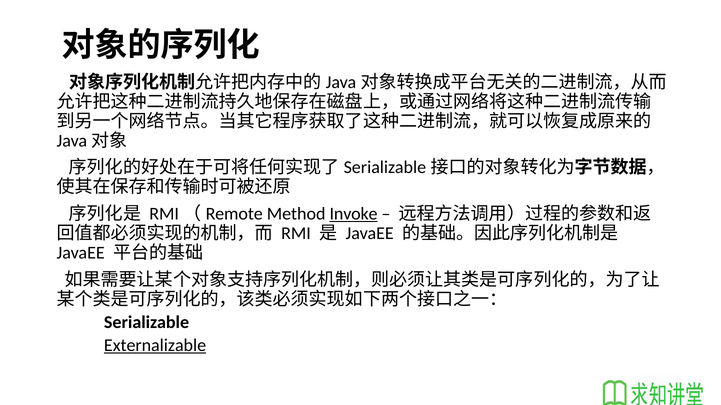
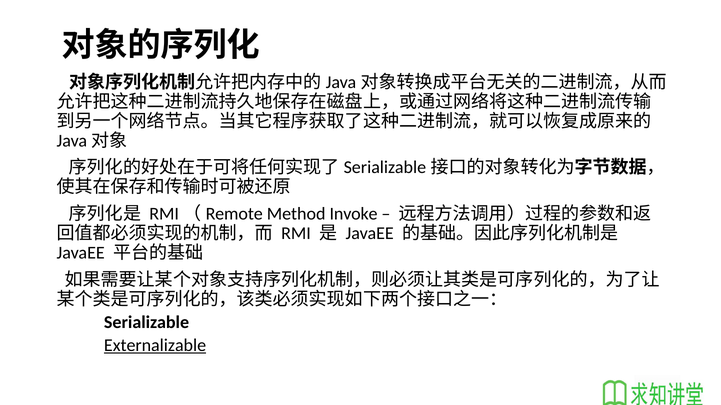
Invoke underline: present -> none (354, 214)
